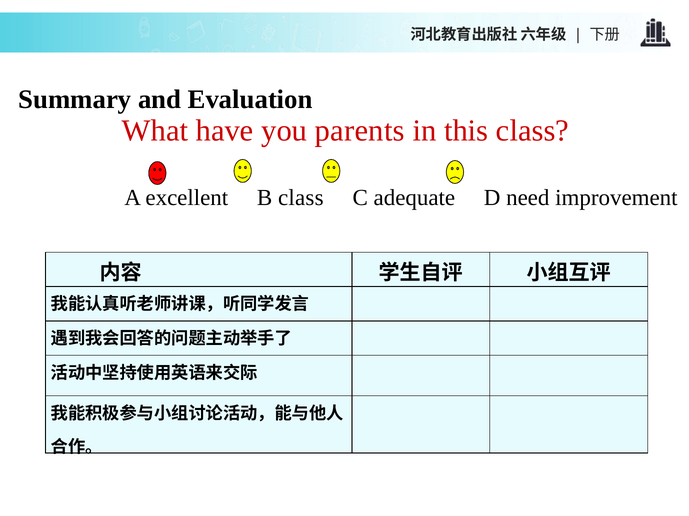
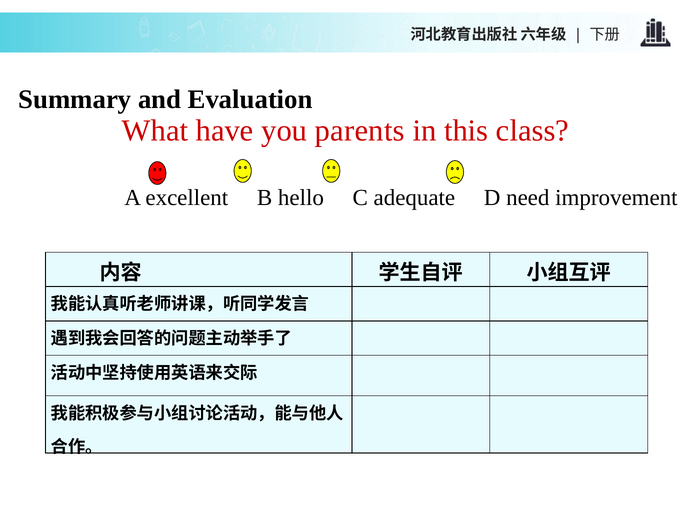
B class: class -> hello (301, 198)
